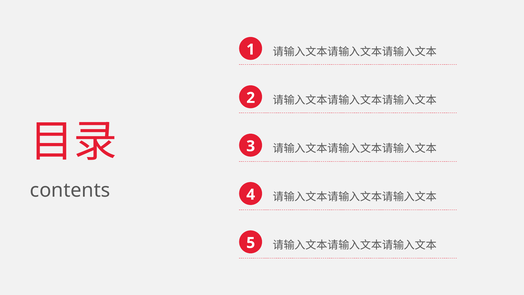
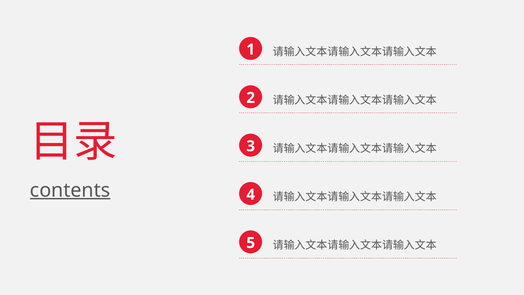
contents underline: none -> present (70, 190)
